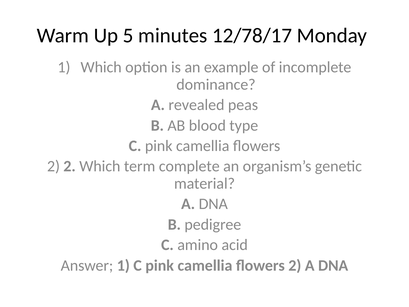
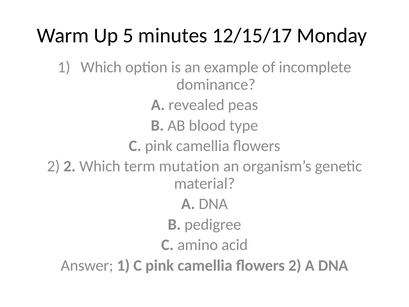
12/78/17: 12/78/17 -> 12/15/17 (252, 36)
complete: complete -> mutation (189, 166)
